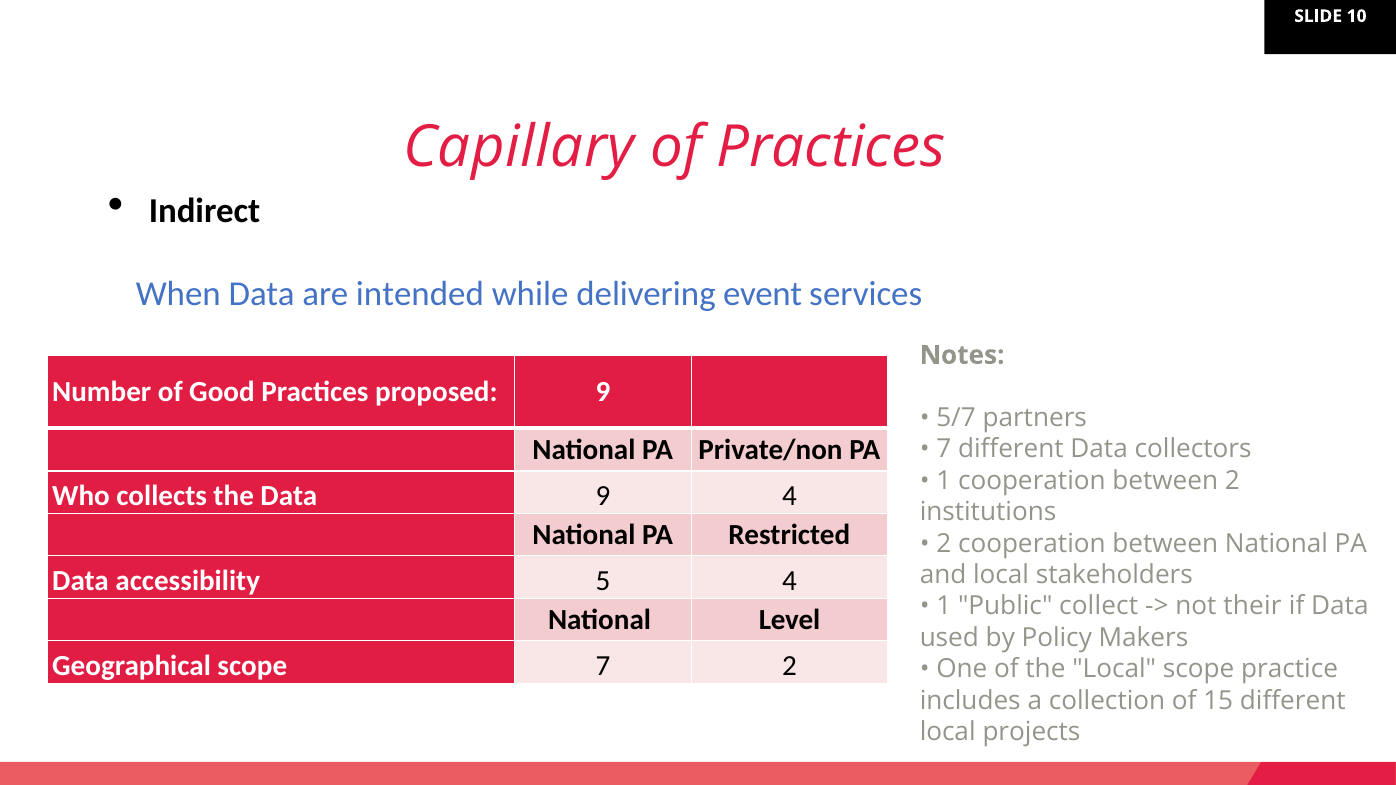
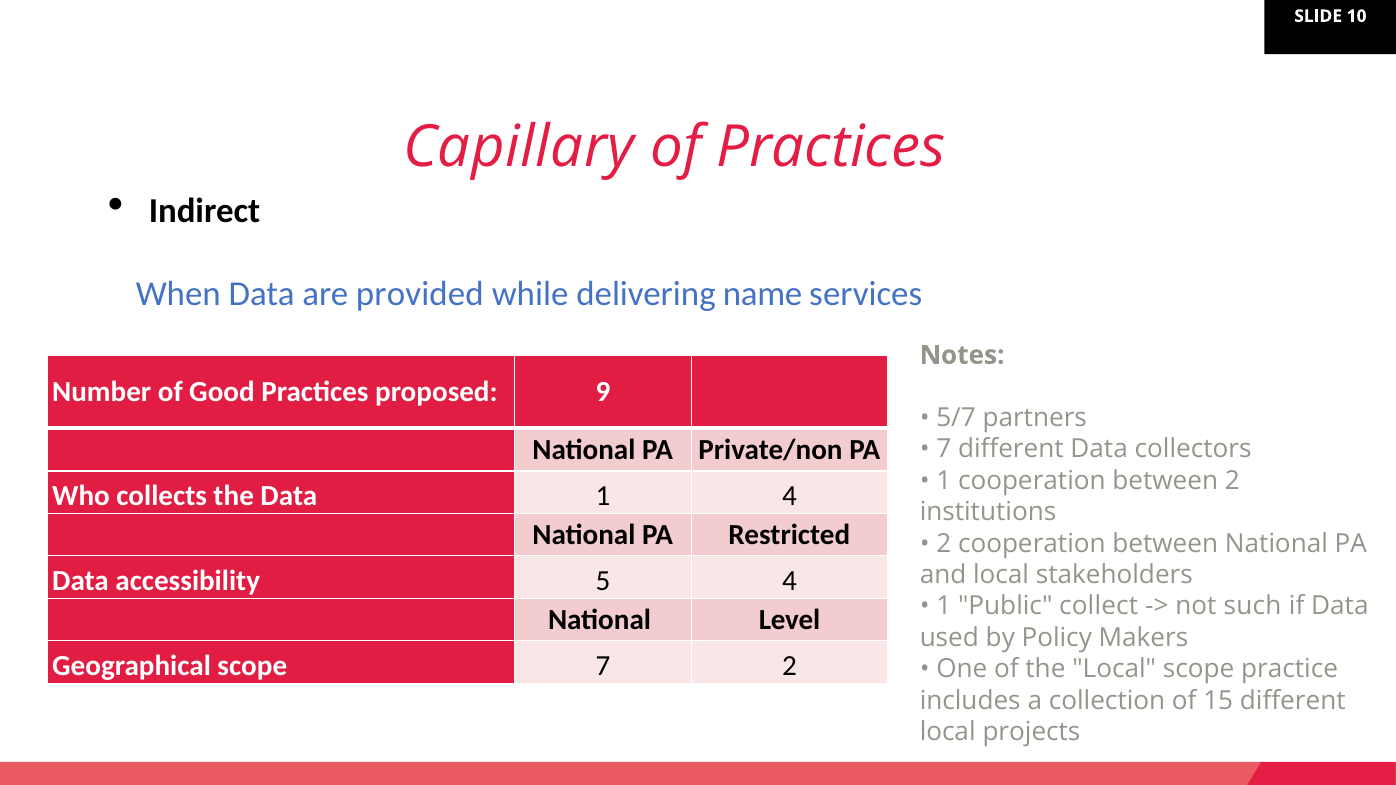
intended: intended -> provided (420, 294)
event: event -> name (763, 294)
Data 9: 9 -> 1 (603, 496)
their: their -> such (1252, 607)
